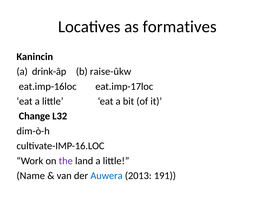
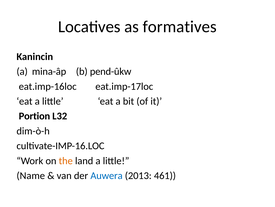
drink-âp: drink-âp -> mina-âp (49, 71)
raise-ûkw: raise-ûkw -> pend-ûkw (111, 71)
Change: Change -> Portion (34, 116)
the colour: purple -> orange (66, 160)
191: 191 -> 461 (165, 175)
